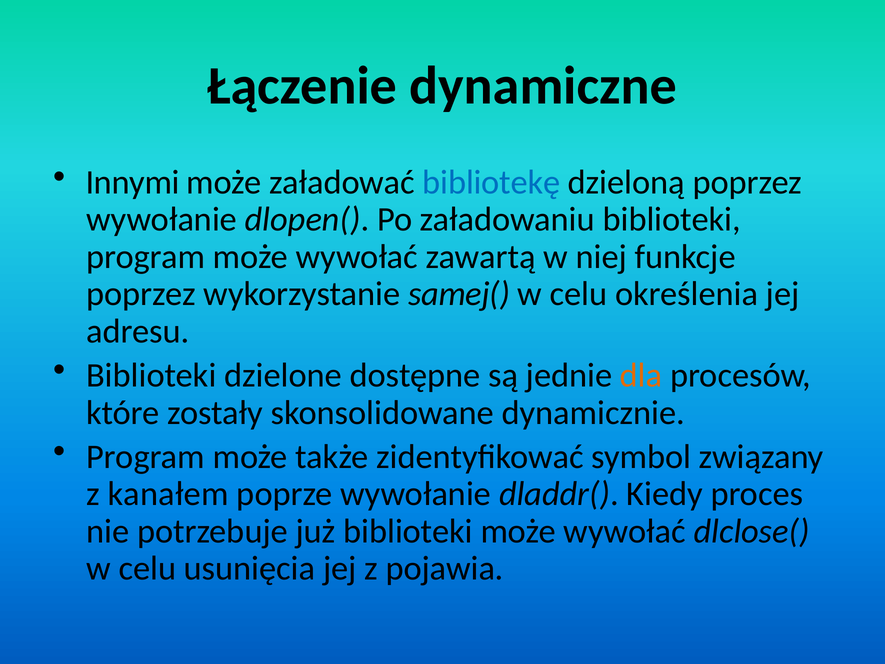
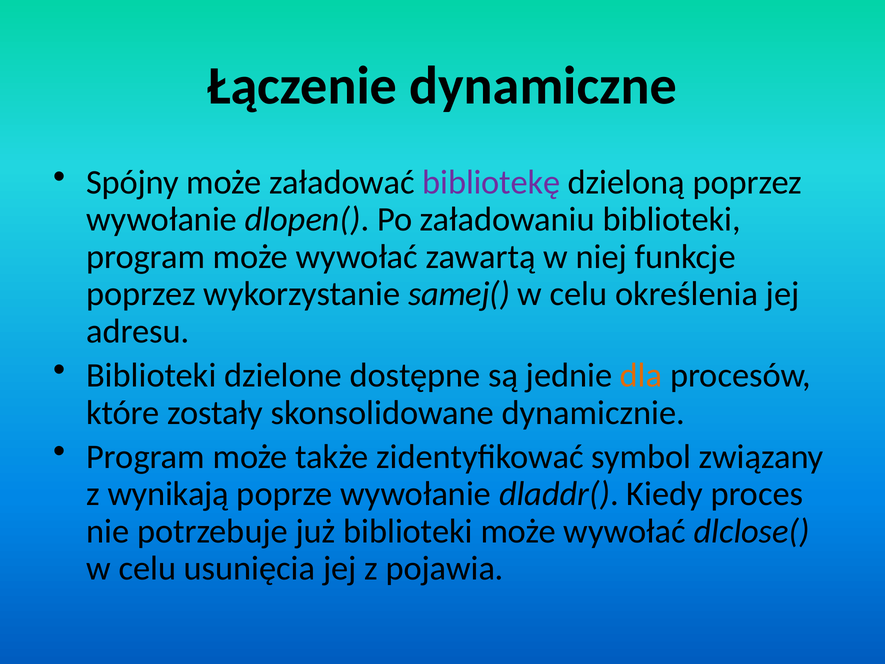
Innymi: Innymi -> Spójny (133, 182)
bibliotekę colour: blue -> purple (491, 182)
kanałem: kanałem -> wynikają (168, 494)
